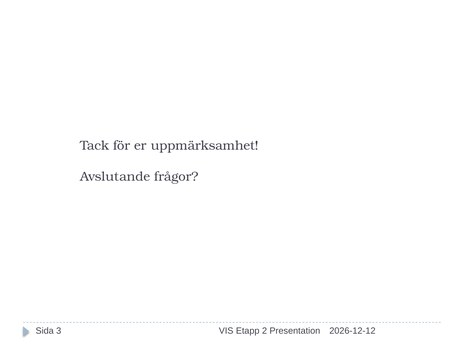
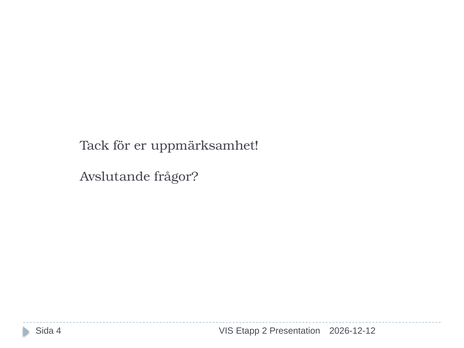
3: 3 -> 4 (59, 331)
